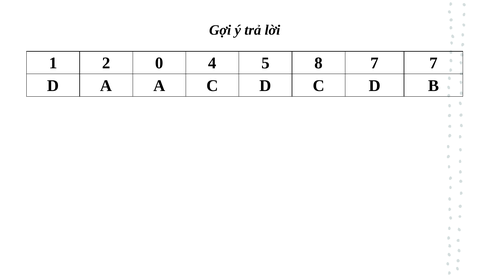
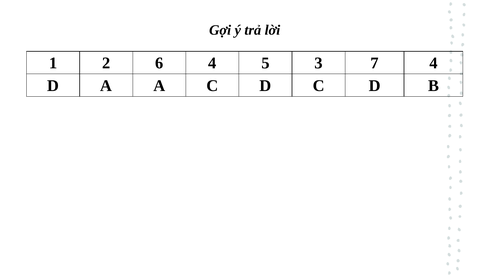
0: 0 -> 6 (159, 63)
8: 8 -> 3 (319, 63)
7 7: 7 -> 4 (433, 63)
